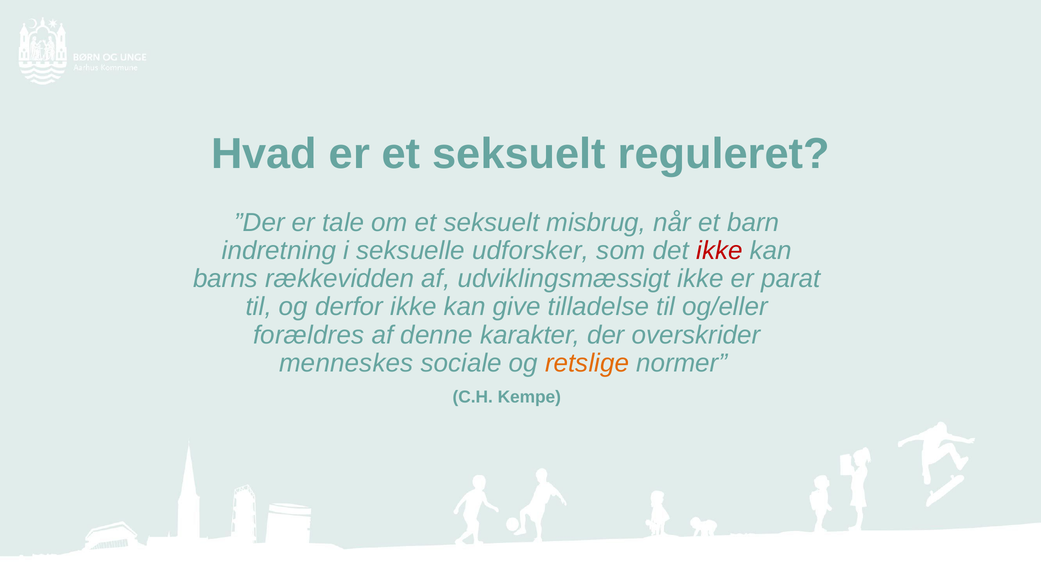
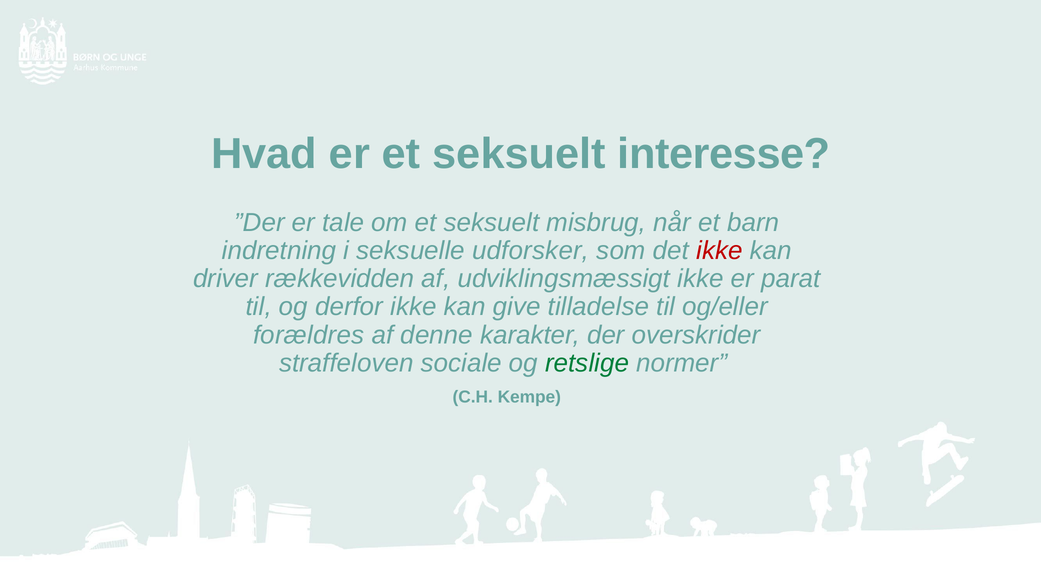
reguleret: reguleret -> interesse (724, 154)
barns: barns -> driver (226, 279)
menneskes: menneskes -> straffeloven (346, 363)
retslige colour: orange -> green (587, 363)
